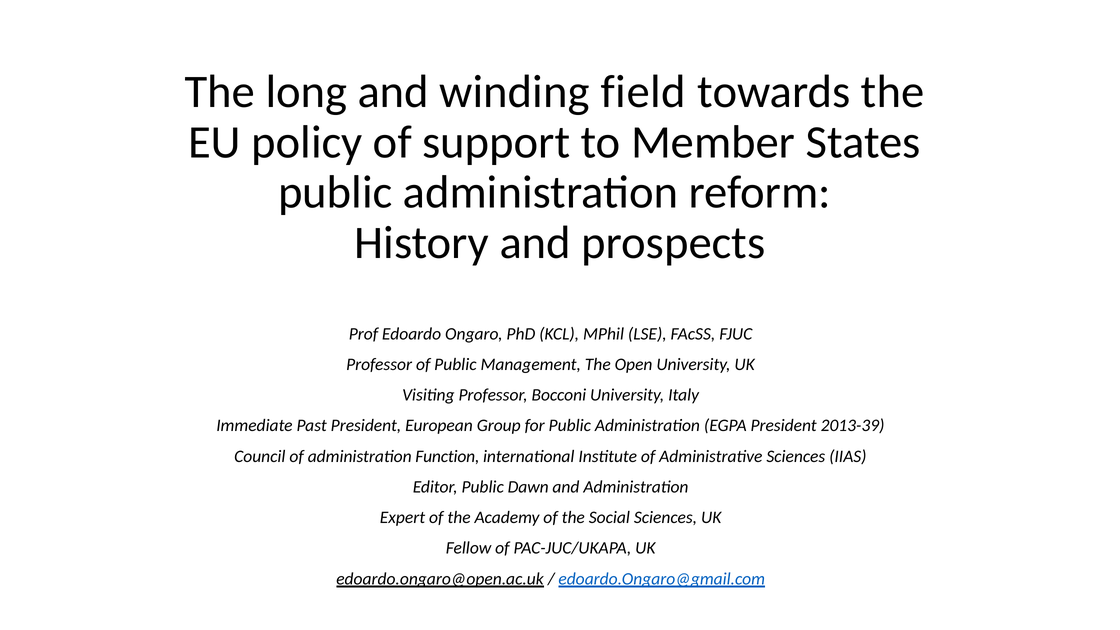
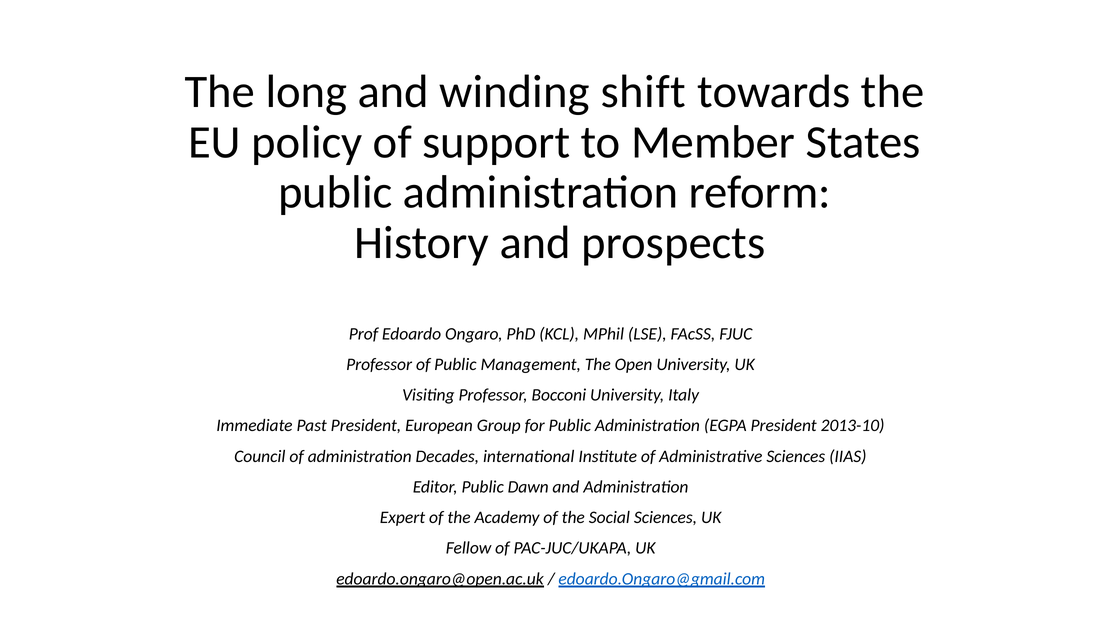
field: field -> shift (643, 92)
2013-39: 2013-39 -> 2013-10 (853, 426)
Function: Function -> Decades (447, 456)
